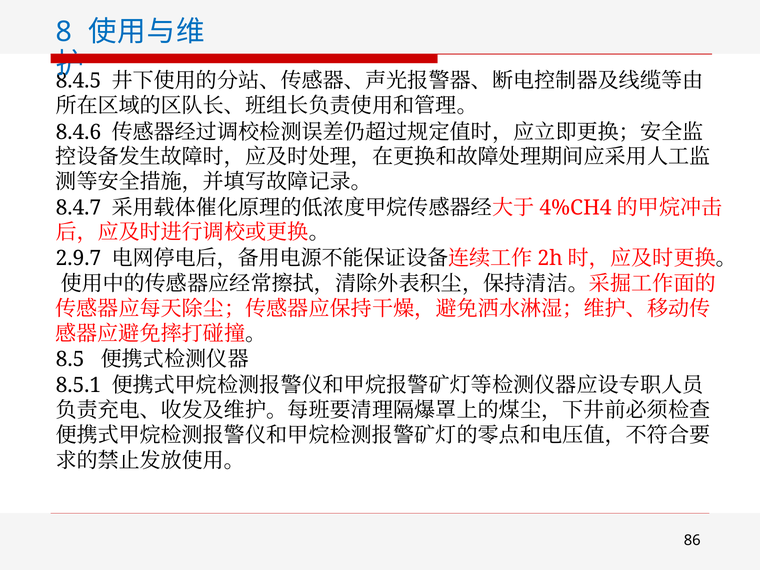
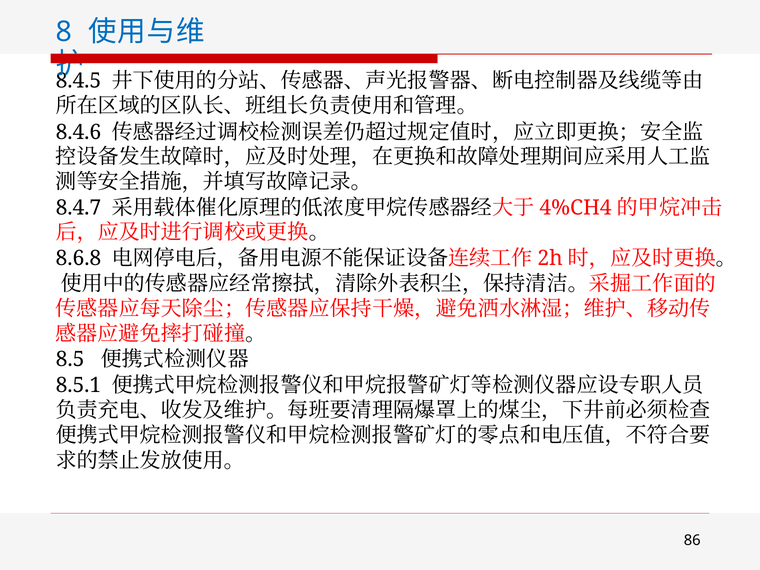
2.9.7: 2.9.7 -> 8.6.8 (78, 258)
